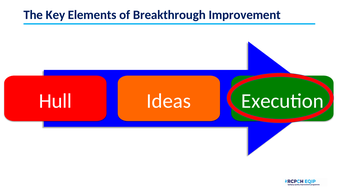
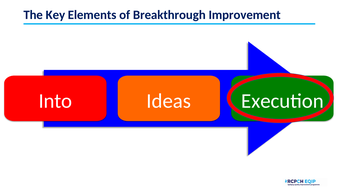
Hull: Hull -> Into (55, 101)
